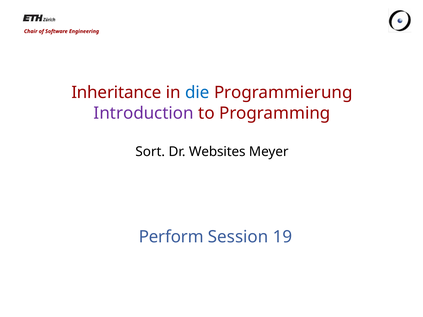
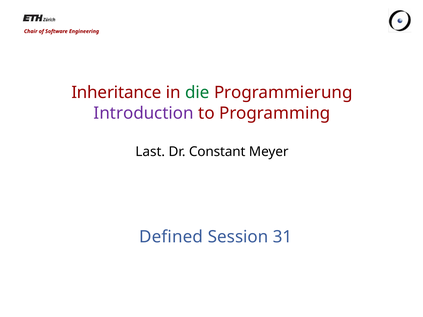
die colour: blue -> green (197, 93)
Sort: Sort -> Last (150, 152)
Websites: Websites -> Constant (217, 152)
Perform: Perform -> Defined (171, 237)
19: 19 -> 31 (283, 237)
